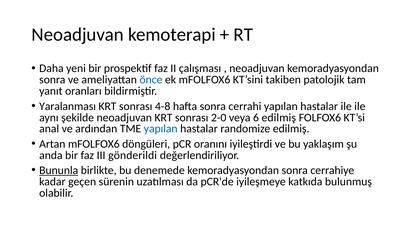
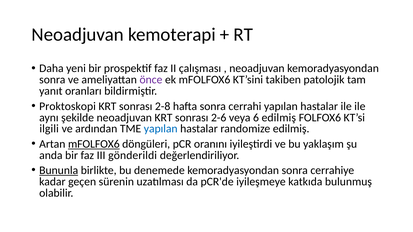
önce colour: blue -> purple (151, 80)
Yaralanması: Yaralanması -> Proktoskopi (68, 106)
4-8: 4-8 -> 2-8 (163, 106)
2-0: 2-0 -> 2-6 (219, 118)
anal: anal -> ilgili (49, 129)
mFOLFOX6 underline: none -> present (94, 144)
